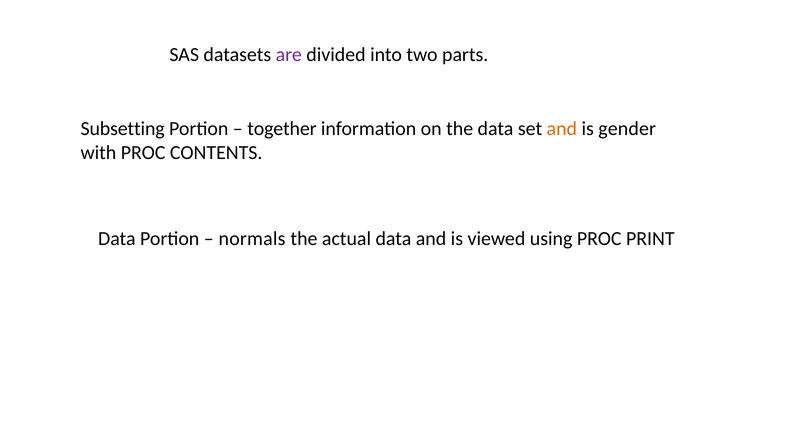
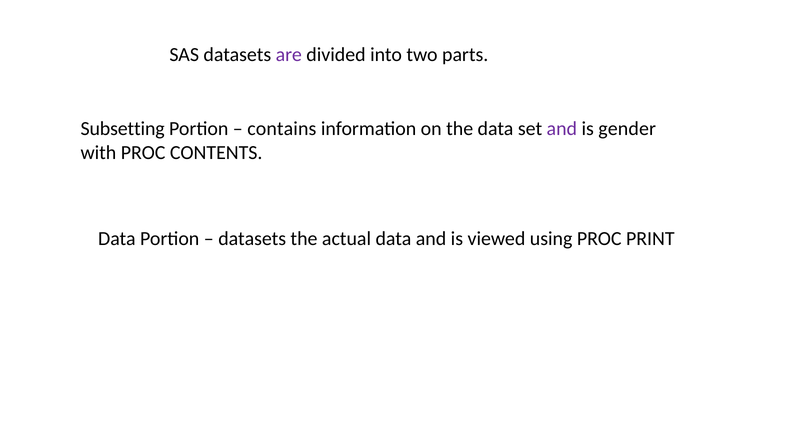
together: together -> contains (282, 129)
and colour: orange -> purple (562, 129)
normals: normals -> datasets (252, 239)
